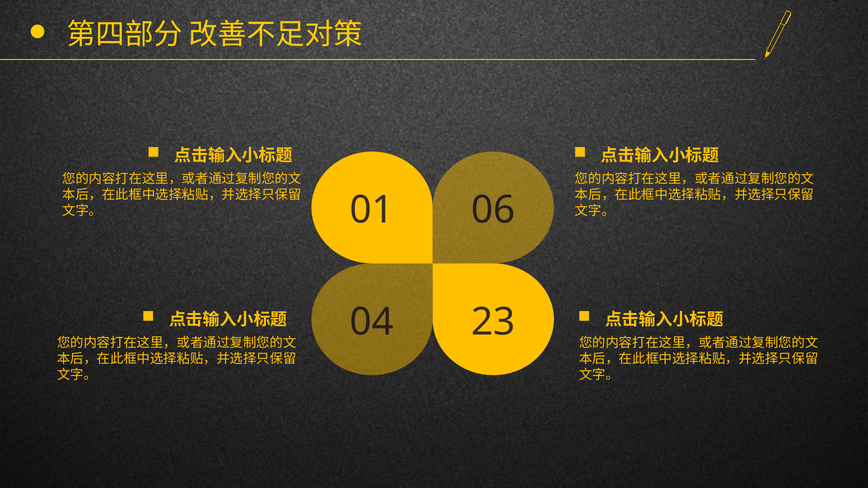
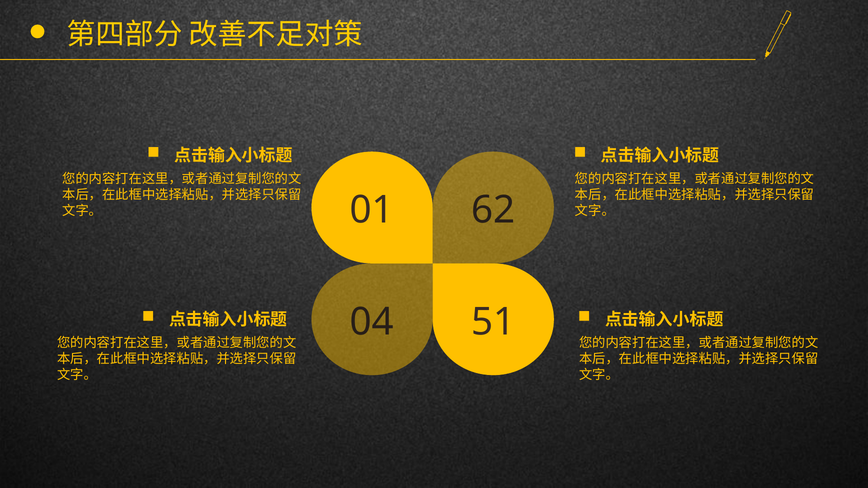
06: 06 -> 62 (493, 210)
23: 23 -> 51 (493, 322)
